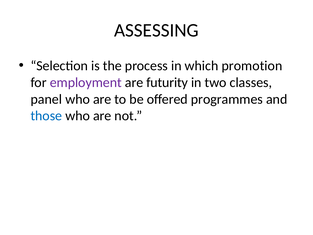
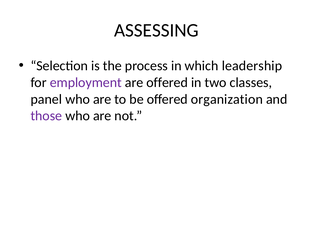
promotion: promotion -> leadership (252, 66)
are futurity: futurity -> offered (167, 82)
programmes: programmes -> organization (227, 99)
those colour: blue -> purple (46, 116)
